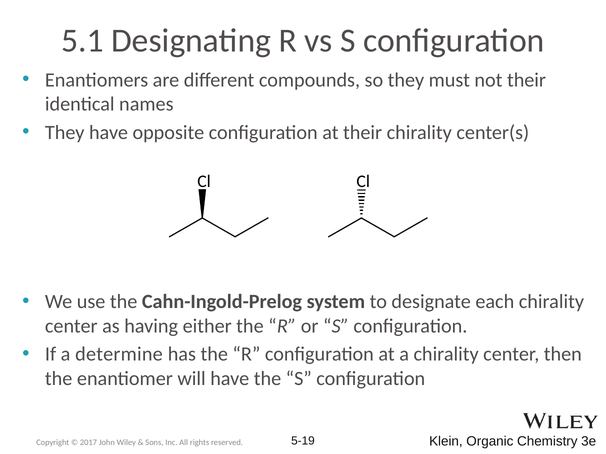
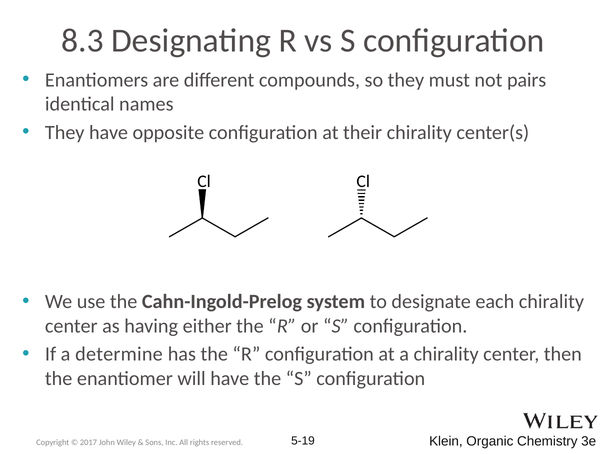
5.1: 5.1 -> 8.3 (82, 40)
not their: their -> pairs (527, 80)
